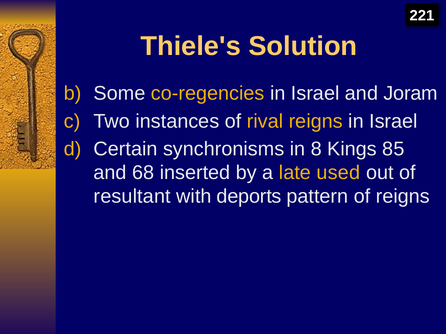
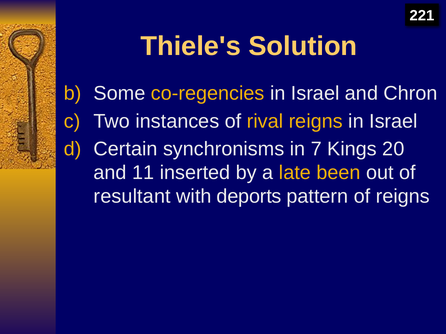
Joram: Joram -> Chron (411, 94)
8: 8 -> 7 (316, 149)
85: 85 -> 20 (393, 149)
68: 68 -> 11 (143, 173)
used: used -> been (338, 173)
